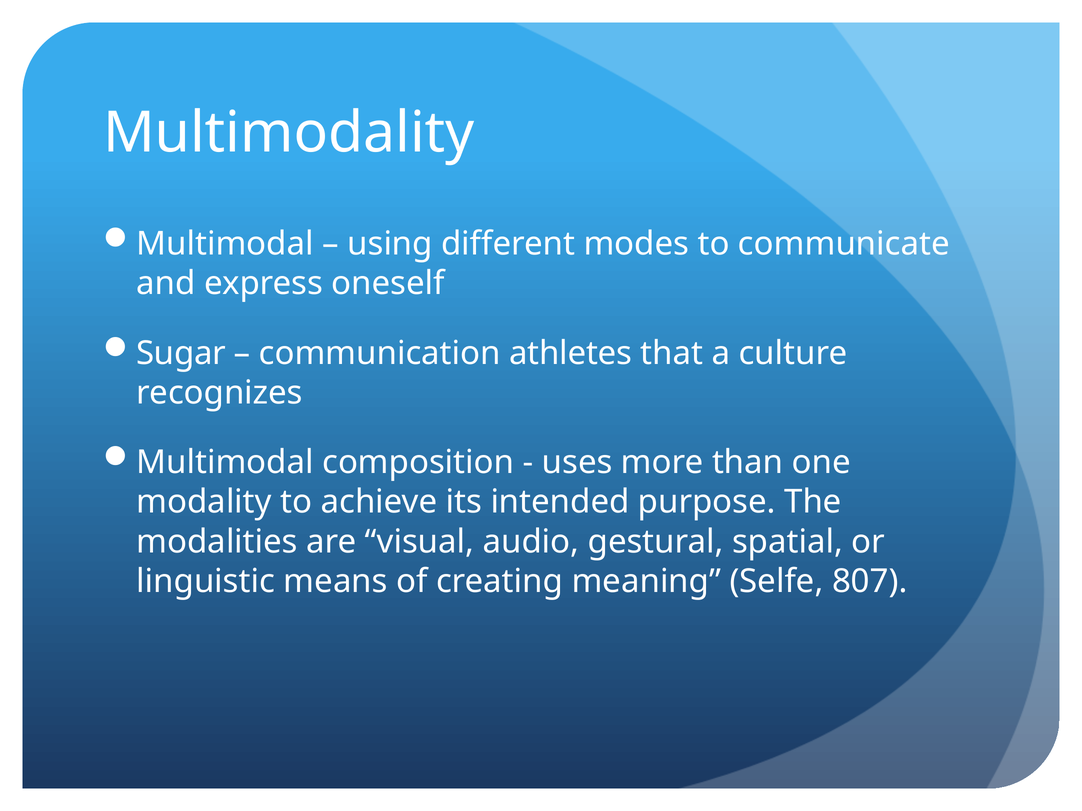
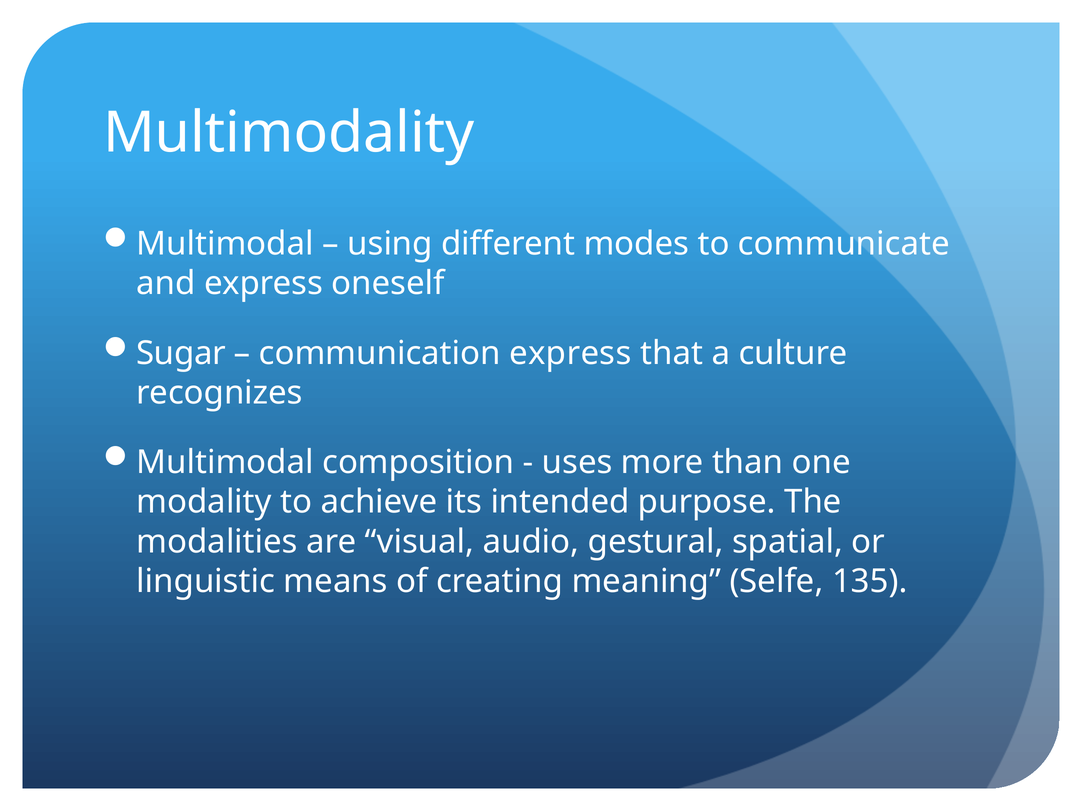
communication athletes: athletes -> express (570, 353)
807: 807 -> 135 (870, 582)
